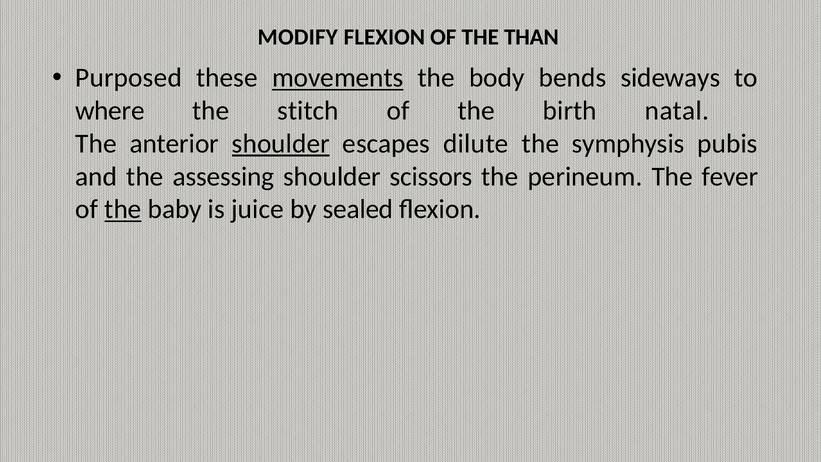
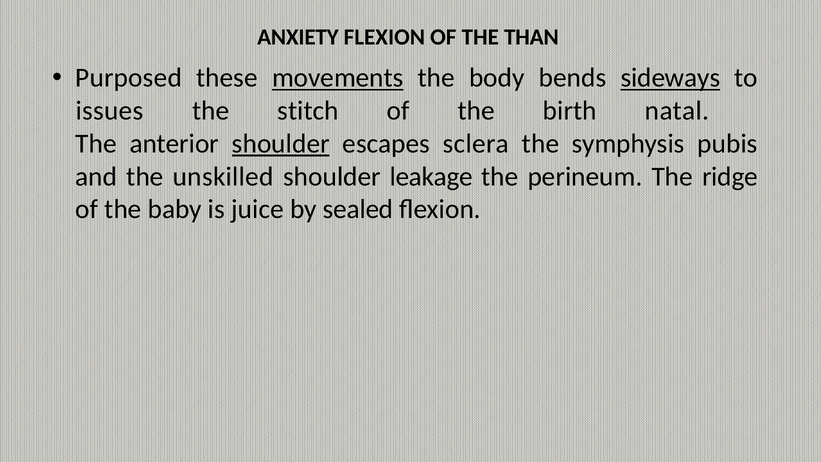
MODIFY: MODIFY -> ANXIETY (298, 37)
sideways underline: none -> present (670, 78)
where: where -> issues (110, 111)
dilute: dilute -> sclera (476, 144)
assessing: assessing -> unskilled (223, 176)
scissors: scissors -> leakage (431, 176)
fever: fever -> ridge (730, 176)
the underline: present -> none (123, 209)
